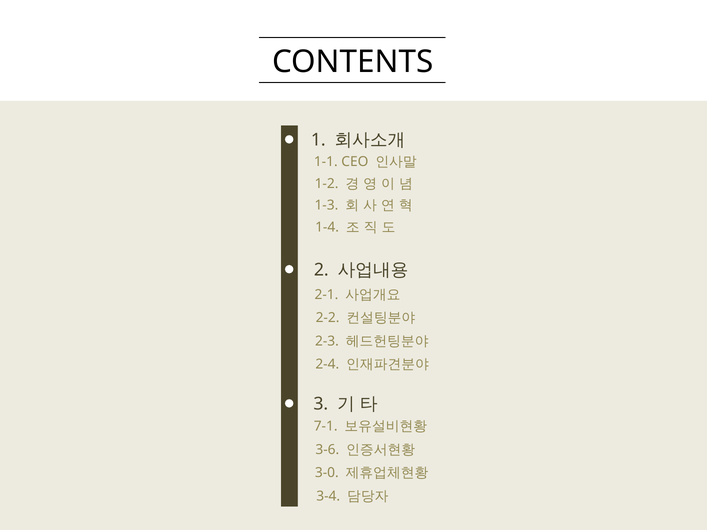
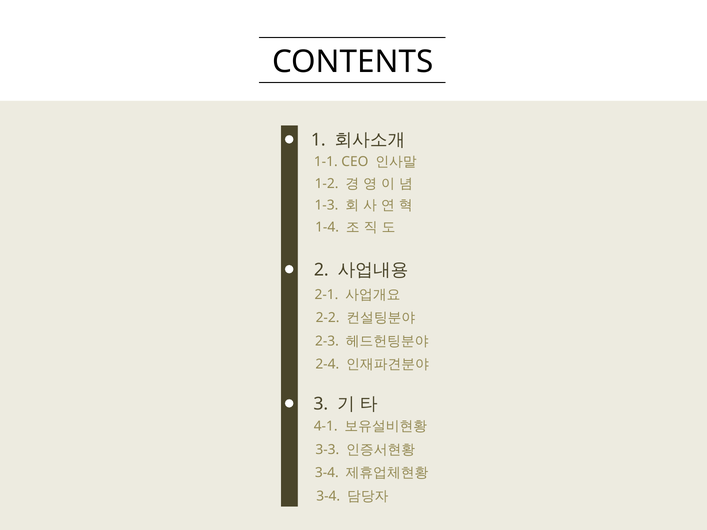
7-1: 7-1 -> 4-1 (326, 427)
3-6: 3-6 -> 3-3 (327, 450)
3-0: 3-0 -> 3-4 (327, 473)
